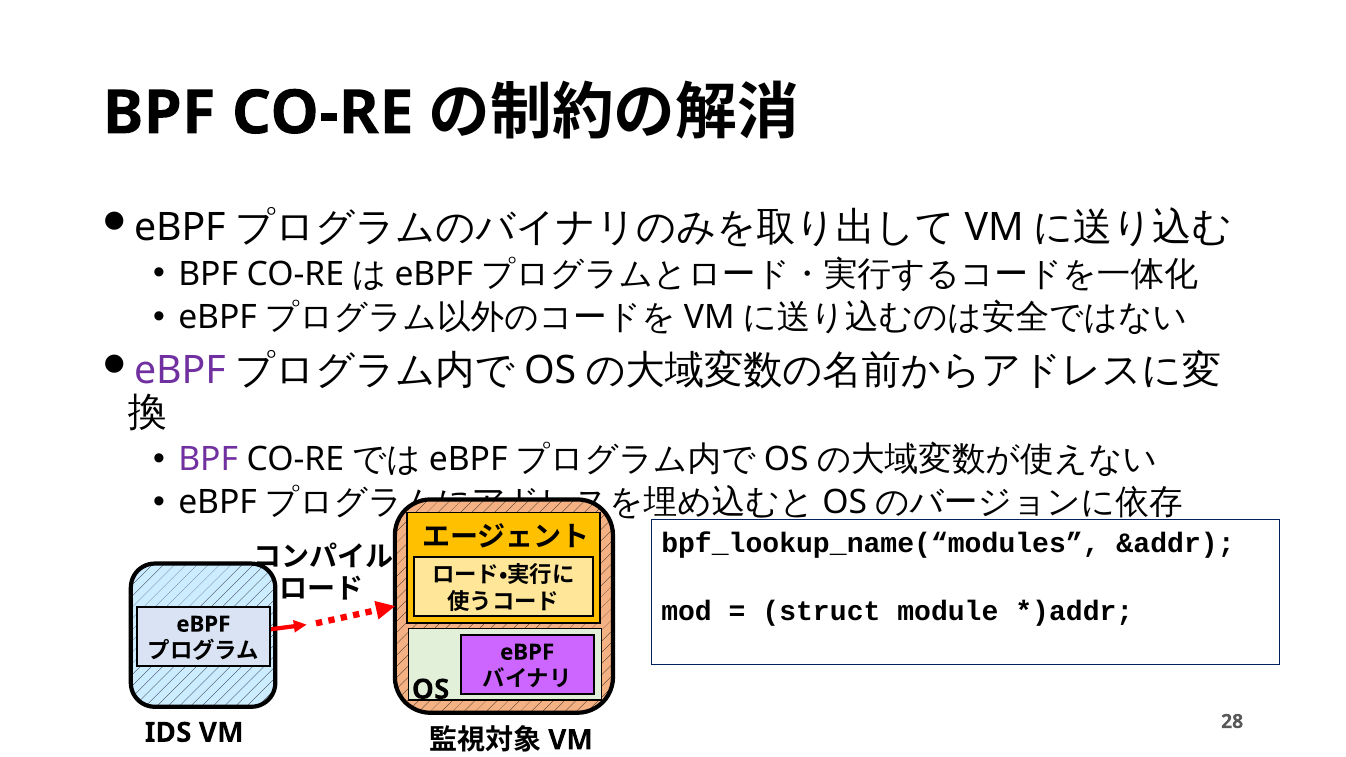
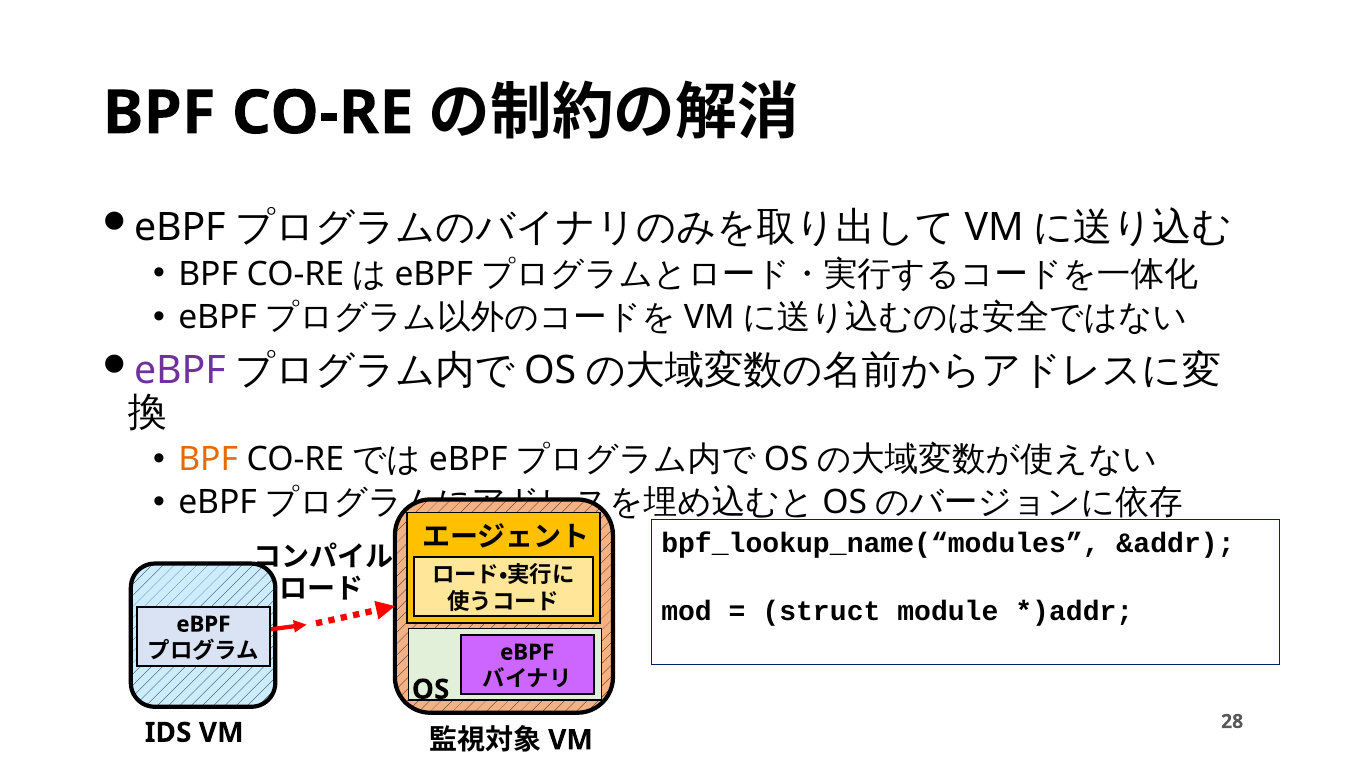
BPF colour: purple -> orange (208, 459)
